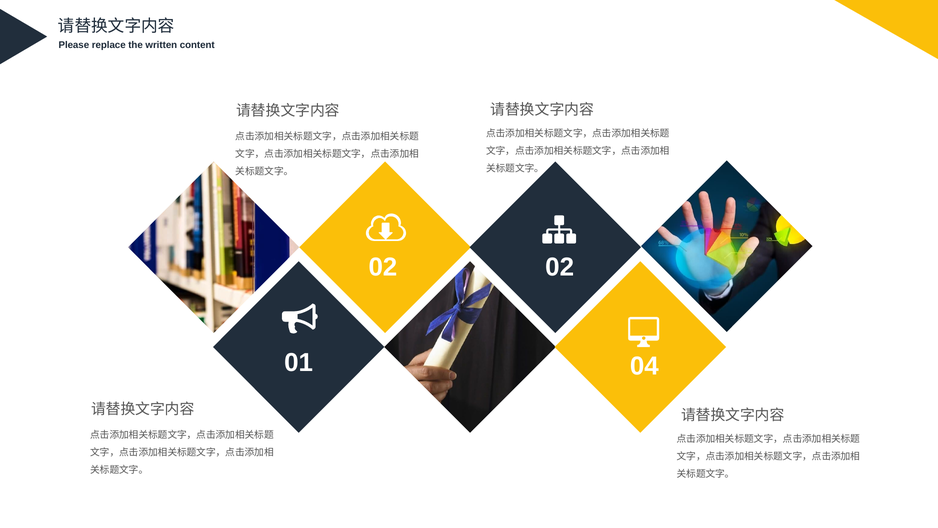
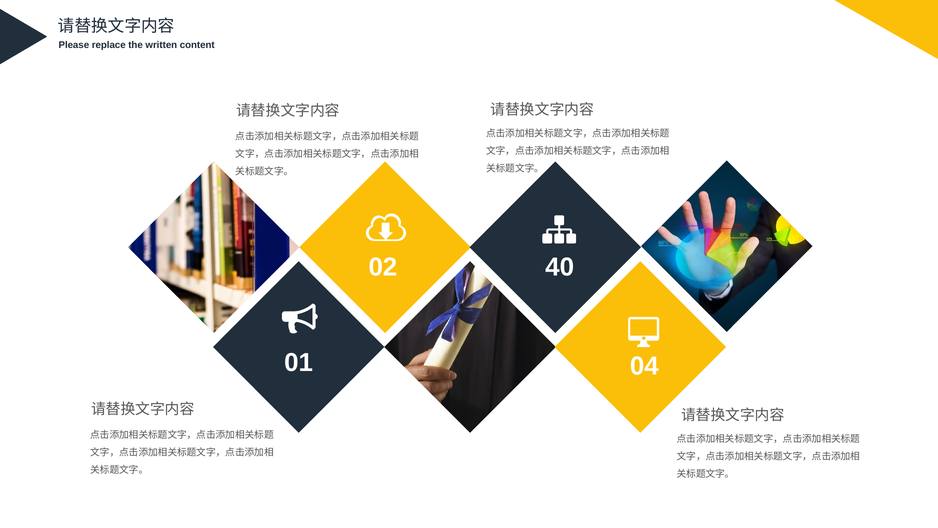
02 02: 02 -> 40 (560, 267)
